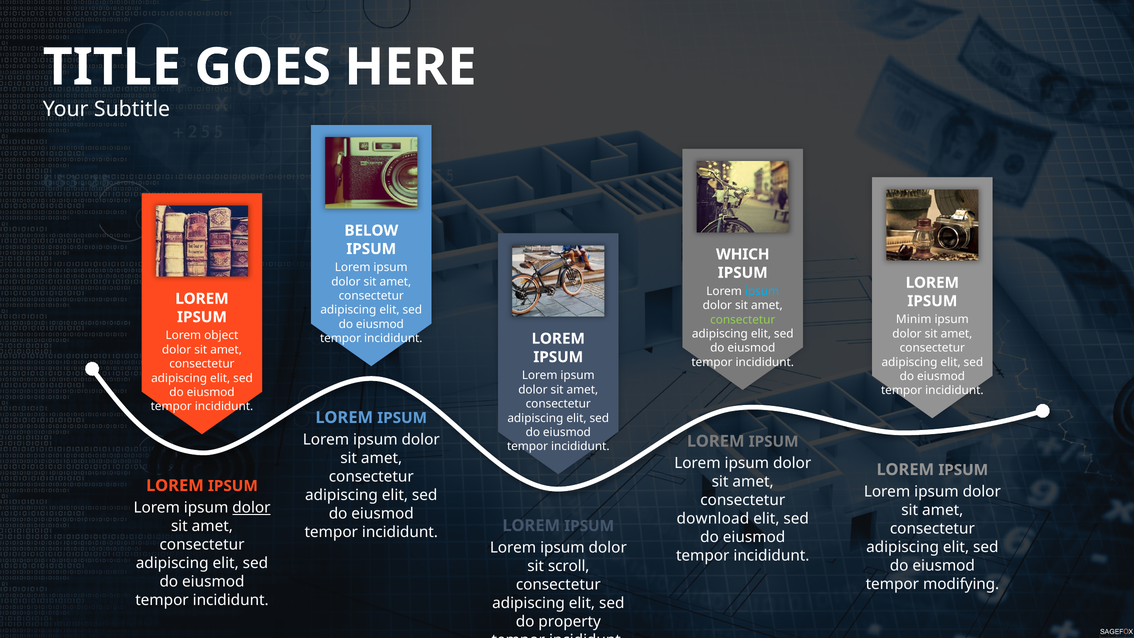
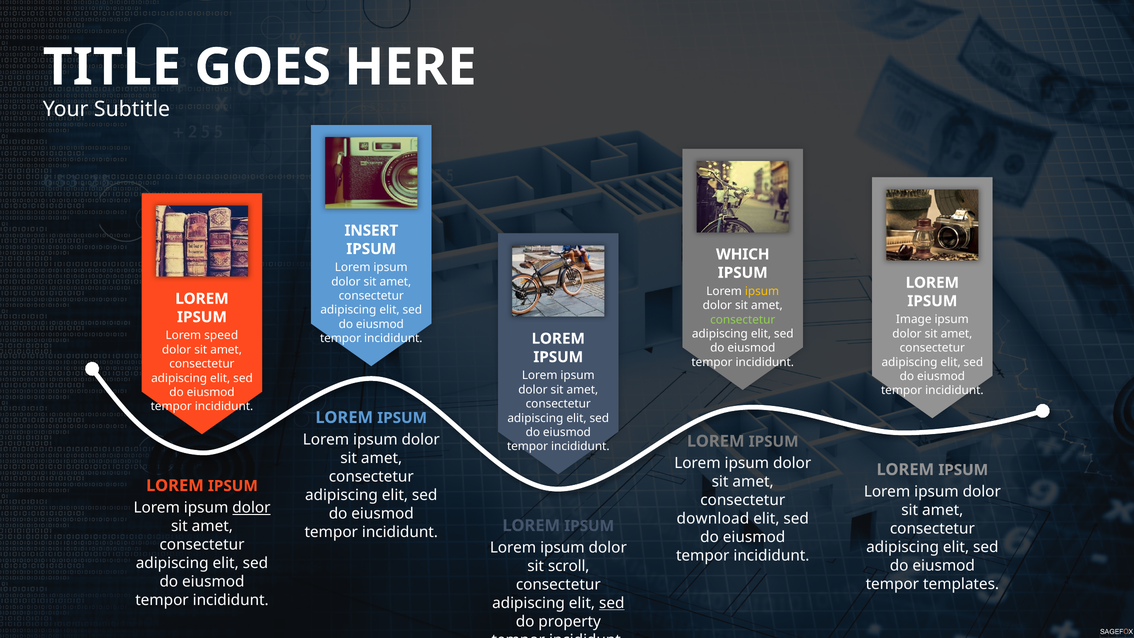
BELOW: BELOW -> INSERT (371, 231)
ipsum colour: light blue -> yellow (762, 291)
Minim: Minim -> Image (914, 320)
object: object -> speed (221, 336)
modifying: modifying -> templates (961, 584)
sed underline: none -> present (612, 603)
